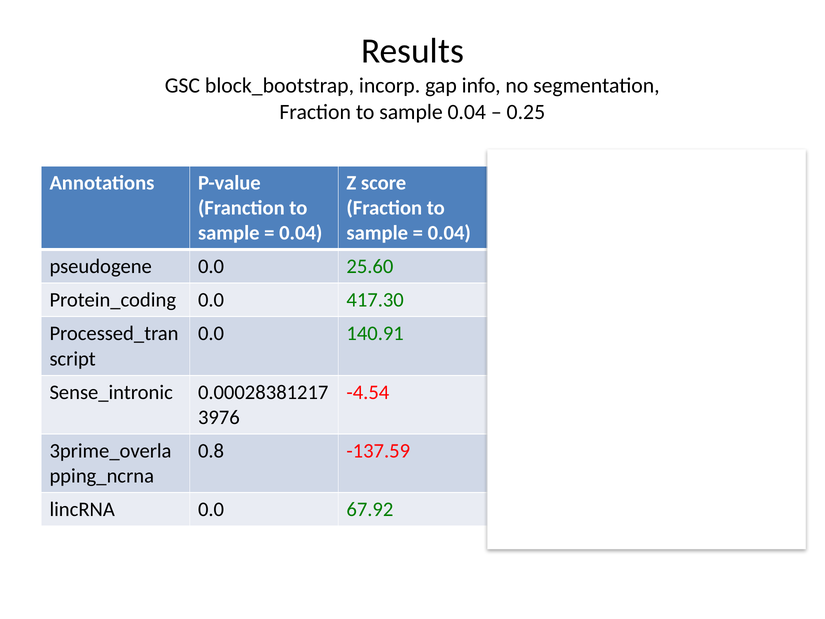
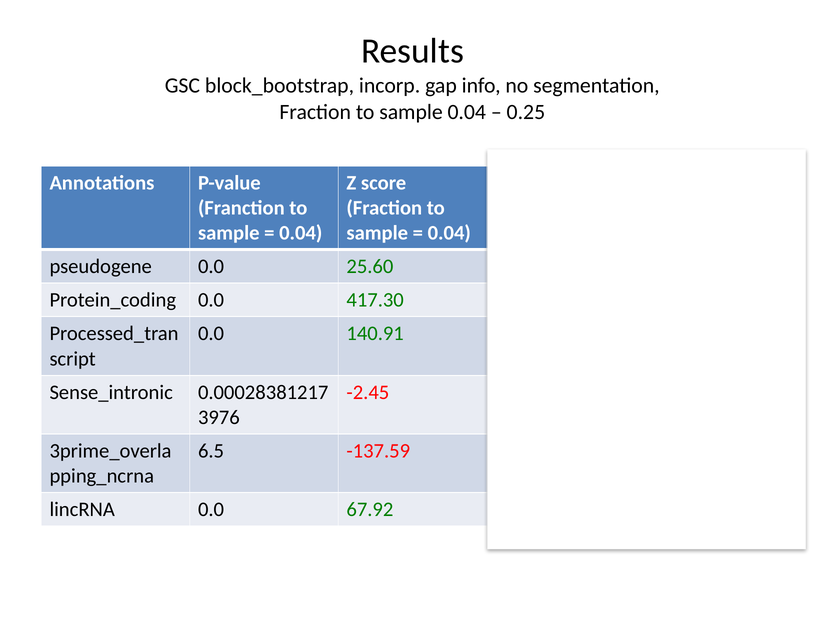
-4.54: -4.54 -> -2.45 (368, 392)
0.8: 0.8 -> 6.5 (211, 451)
